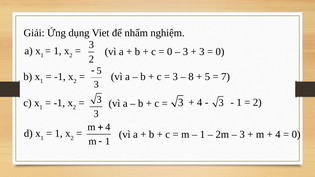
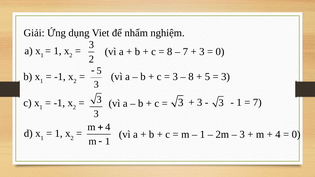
0: 0 -> 8 (170, 52)
3: 3 -> 7 (185, 52)
7: 7 -> 3 (226, 77)
4: 4 -> 3 (200, 103)
2: 2 -> 7 (257, 103)
